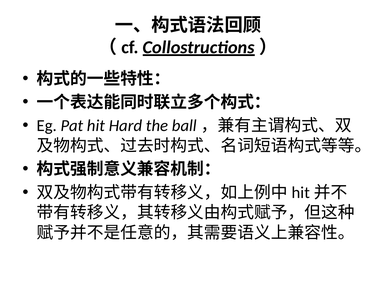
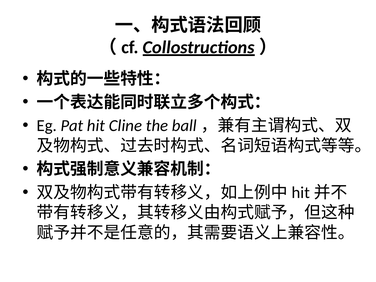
Hard: Hard -> Cline (125, 126)
